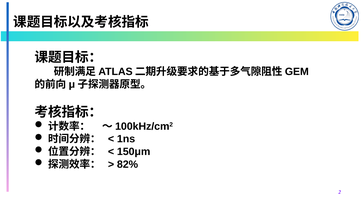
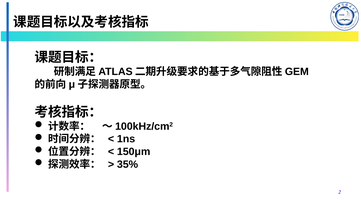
82%: 82% -> 35% (128, 164)
